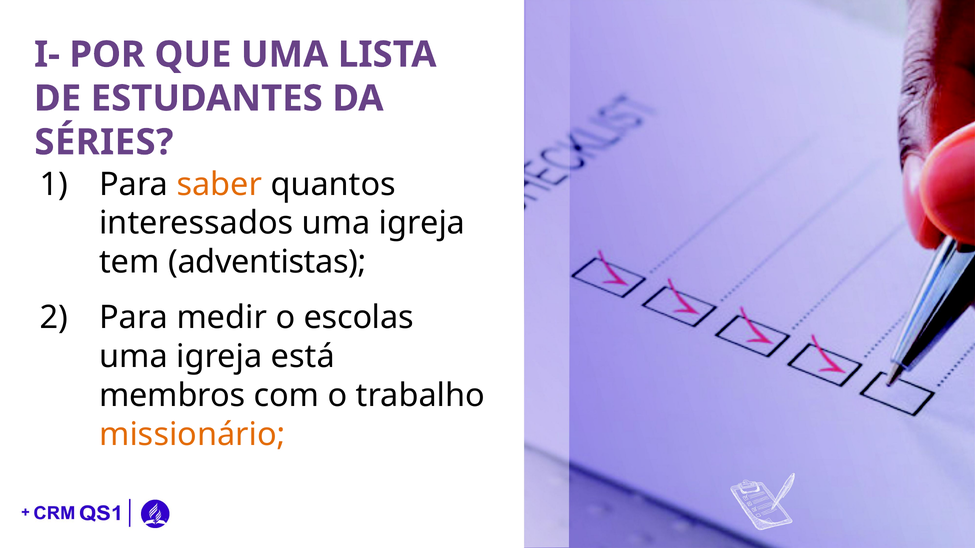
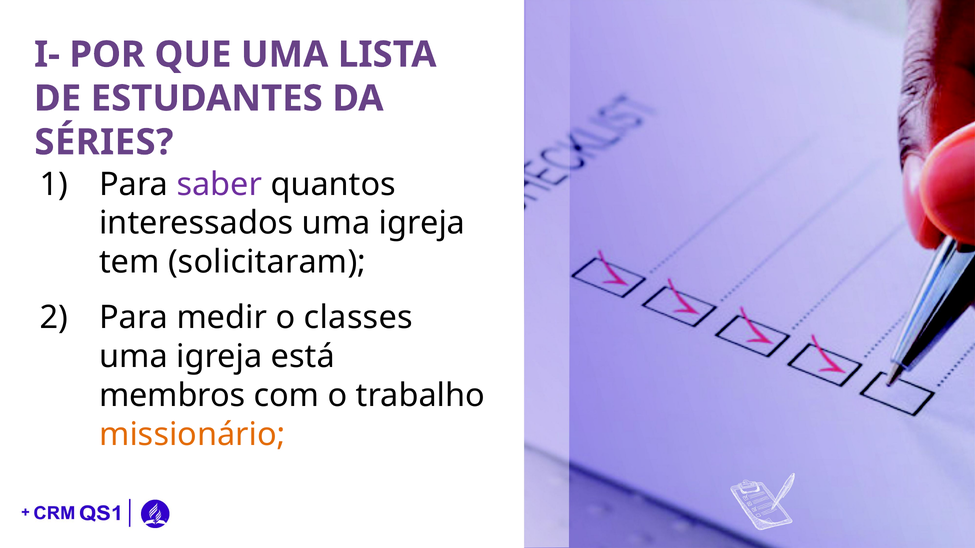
saber colour: orange -> purple (219, 184)
adventistas: adventistas -> solicitaram (267, 262)
escolas: escolas -> classes (358, 318)
